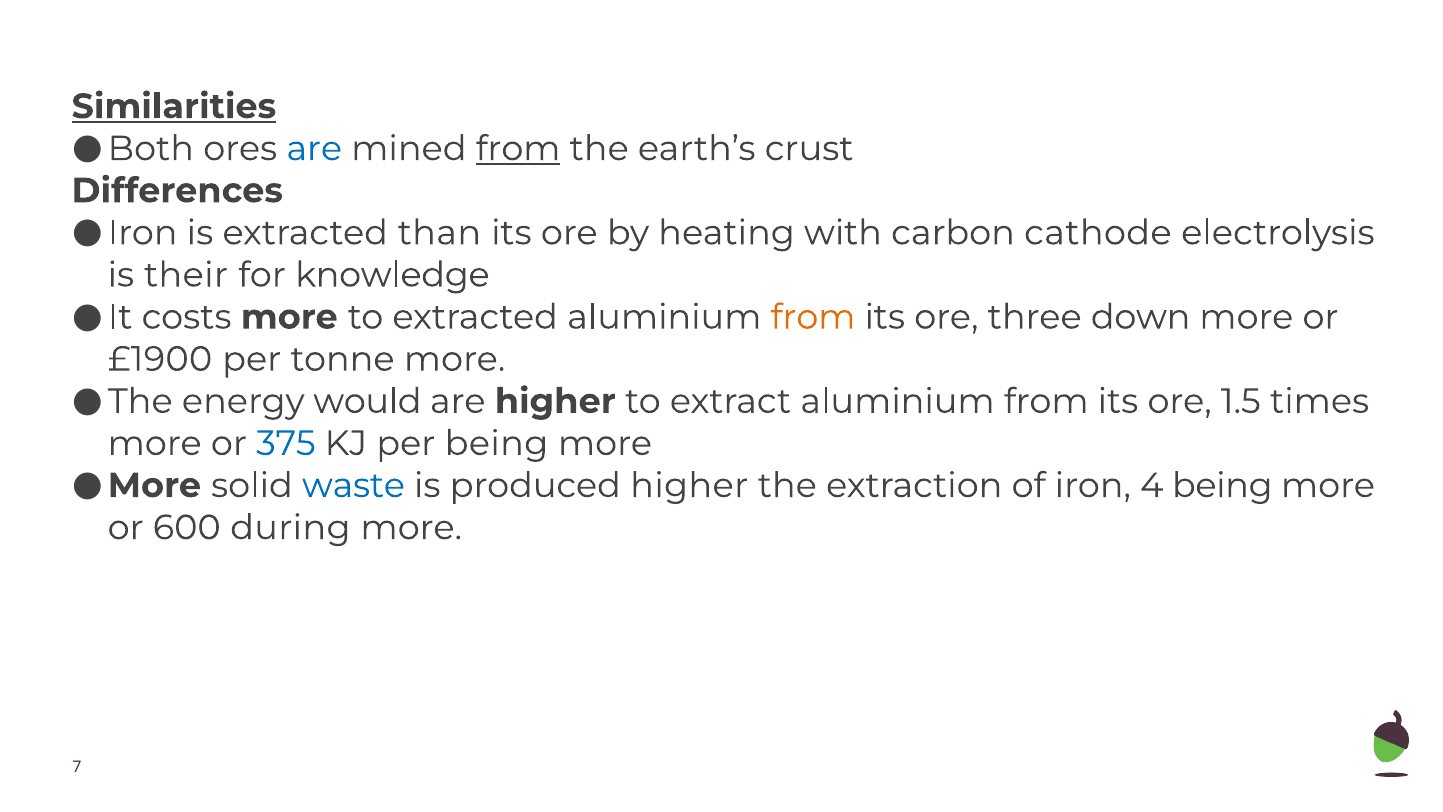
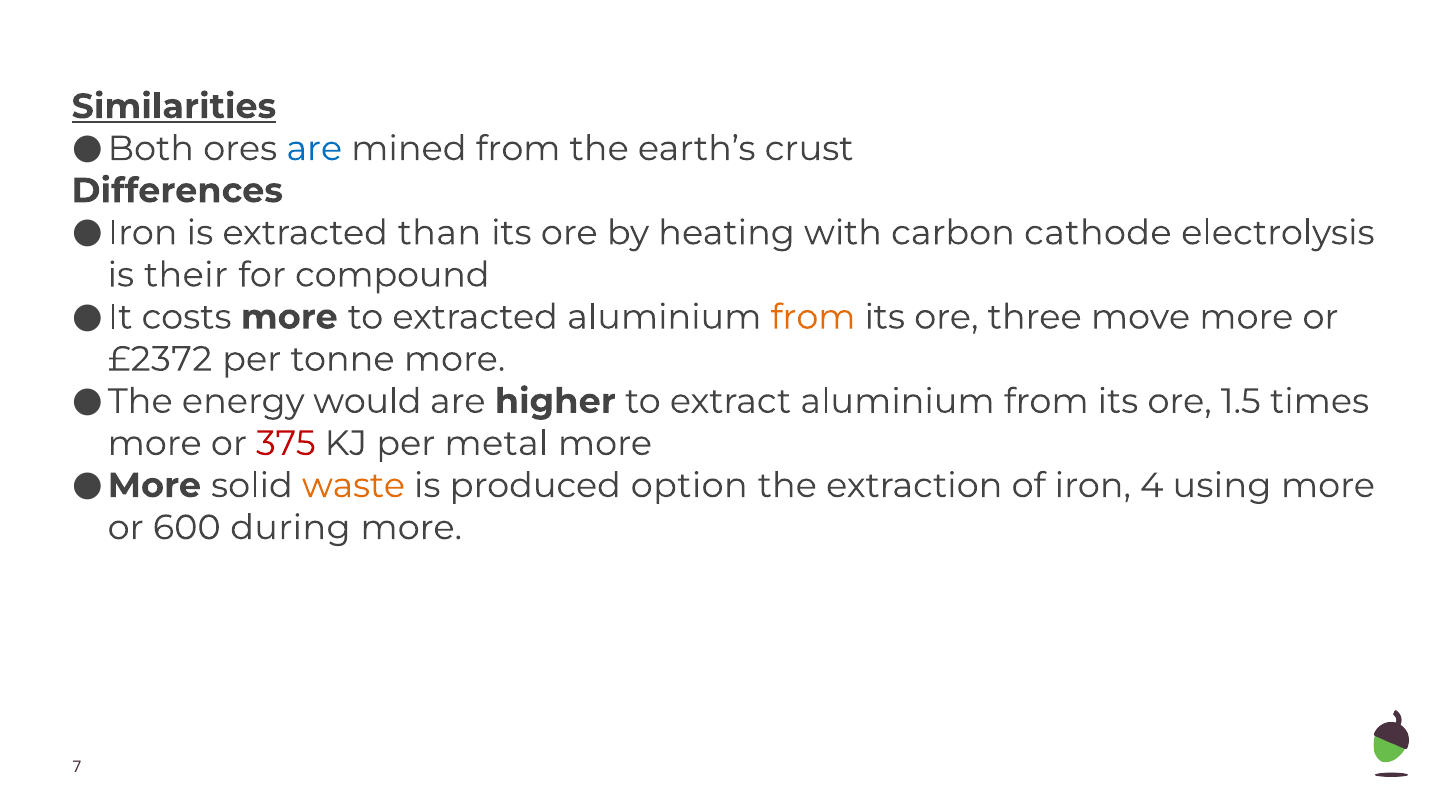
from underline: present -> none (518, 149)
knowledge: knowledge -> compound (392, 275)
down: down -> move (1140, 317)
£1900: £1900 -> £2372 (160, 359)
375 colour: blue -> red (286, 443)
per being: being -> metal (496, 443)
waste colour: blue -> orange (354, 485)
produced higher: higher -> option (689, 485)
4 being: being -> using (1222, 485)
